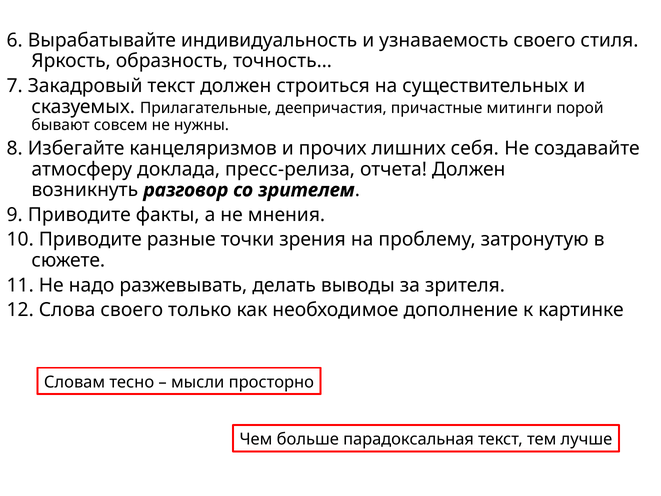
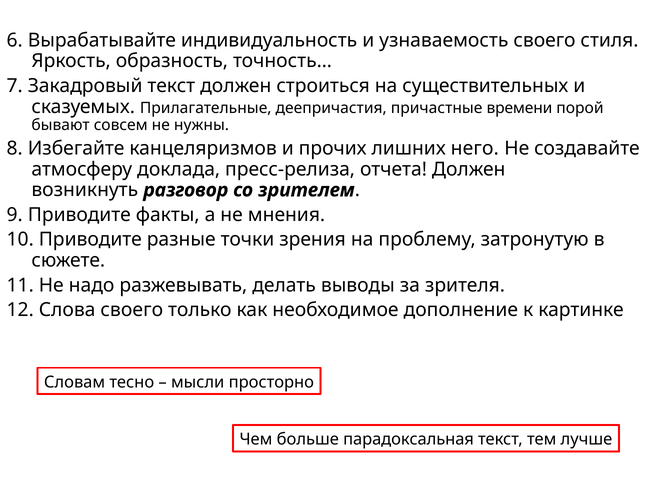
митинги: митинги -> времени (519, 108)
себя: себя -> него (475, 148)
